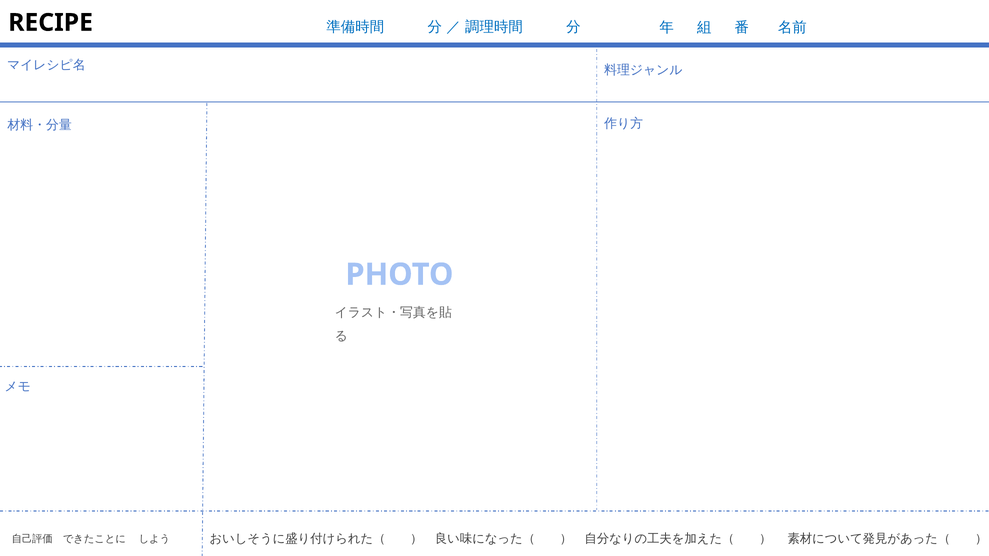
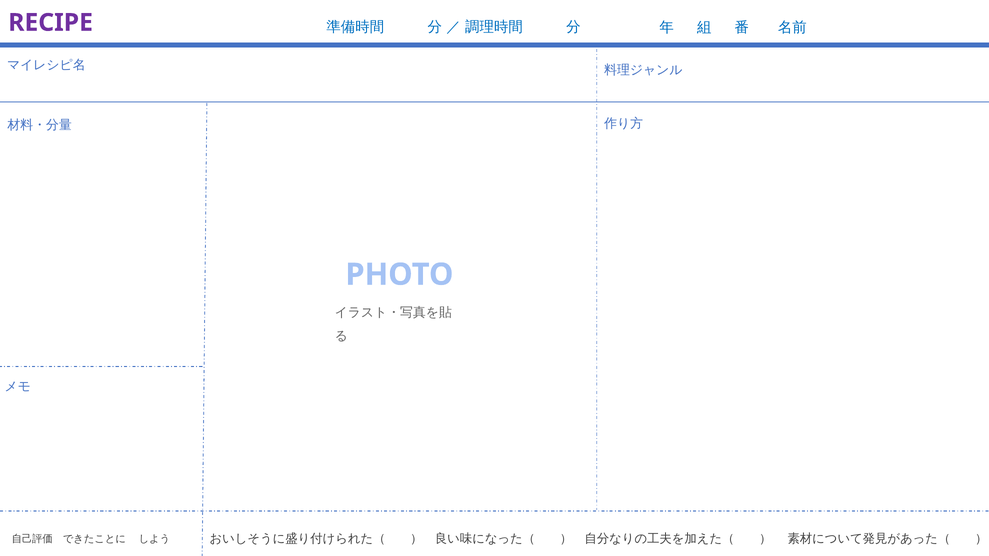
RECIPE colour: black -> purple (51, 23)
